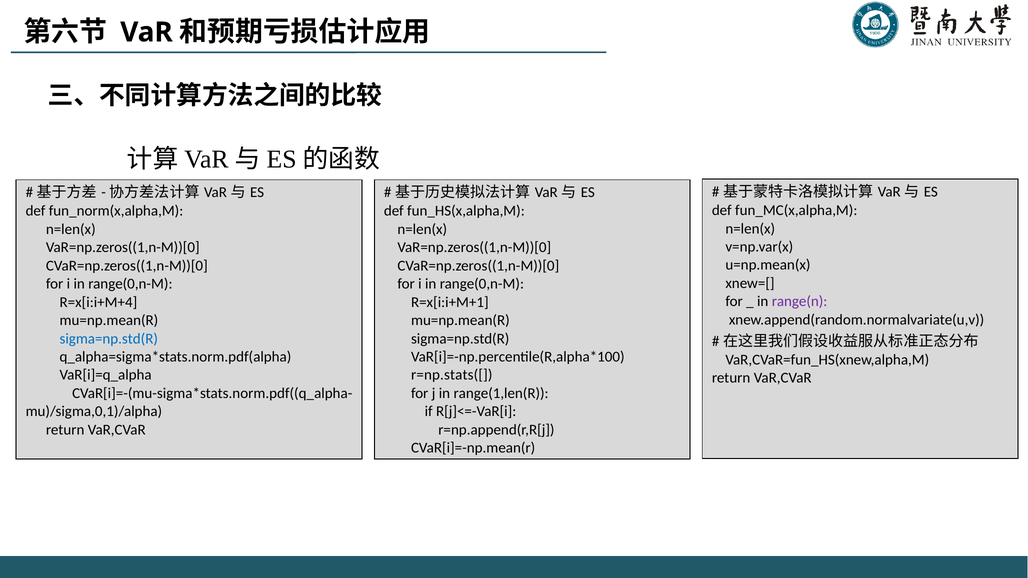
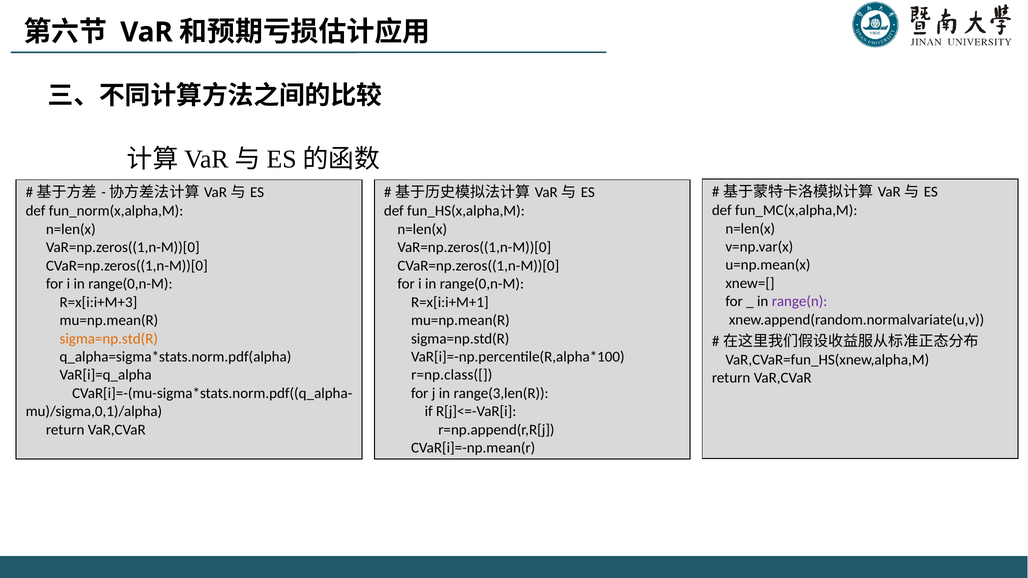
R=x[i:i+M+4: R=x[i:i+M+4 -> R=x[i:i+M+3 (98, 302)
sigma=np.std(R colour: blue -> orange (109, 339)
r=np.stats([: r=np.stats([ -> r=np.class([ (452, 375)
range(1,len(R: range(1,len(R -> range(3,len(R (501, 394)
